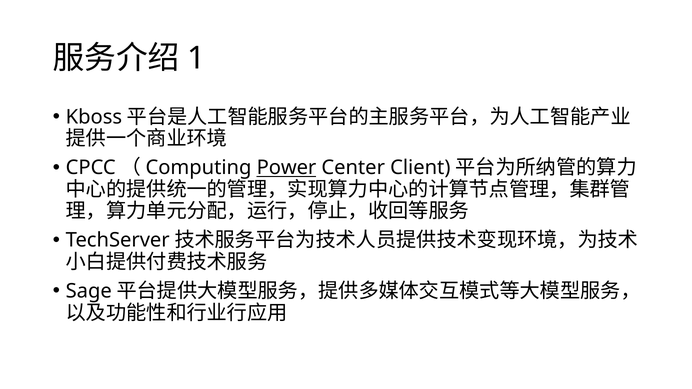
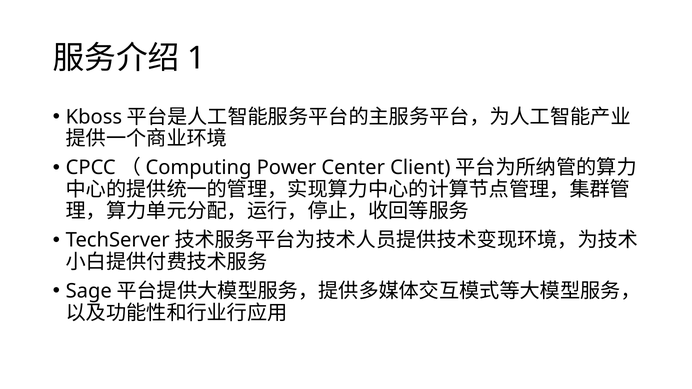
Power underline: present -> none (287, 168)
